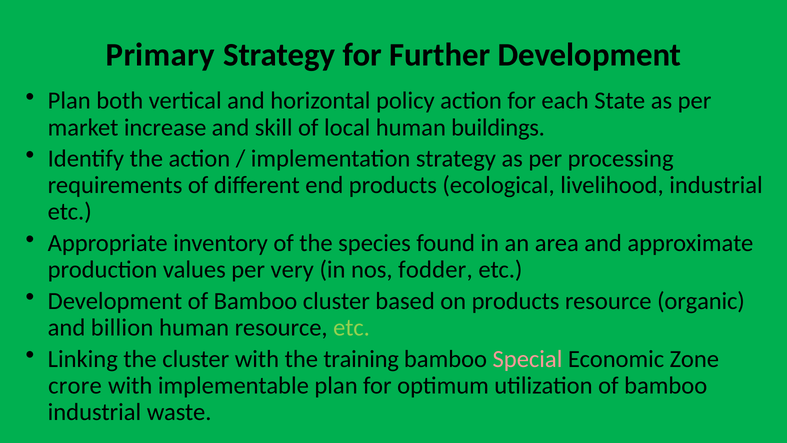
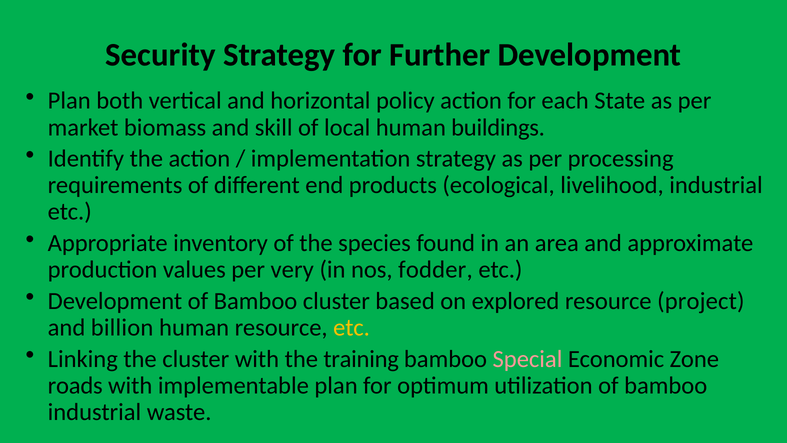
Primary: Primary -> Security (160, 55)
increase: increase -> biomass (165, 127)
on products: products -> explored (516, 301)
organic: organic -> project (701, 301)
etc colour: light green -> yellow (351, 327)
crore: crore -> roads (75, 385)
